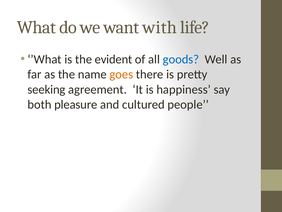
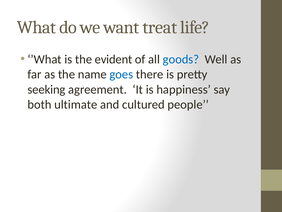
with: with -> treat (160, 27)
goes colour: orange -> blue (121, 74)
pleasure: pleasure -> ultimate (76, 104)
